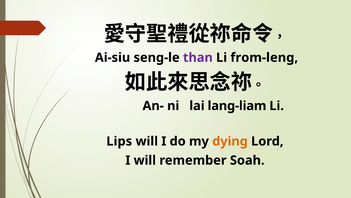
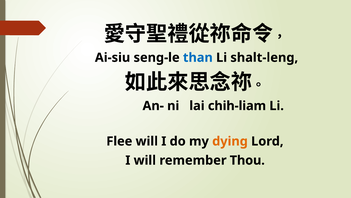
than colour: purple -> blue (198, 57)
from-leng: from-leng -> shalt-leng (264, 57)
lang-liam: lang-liam -> chih-liam (237, 106)
Lips: Lips -> Flee (119, 141)
Soah: Soah -> Thou (247, 160)
